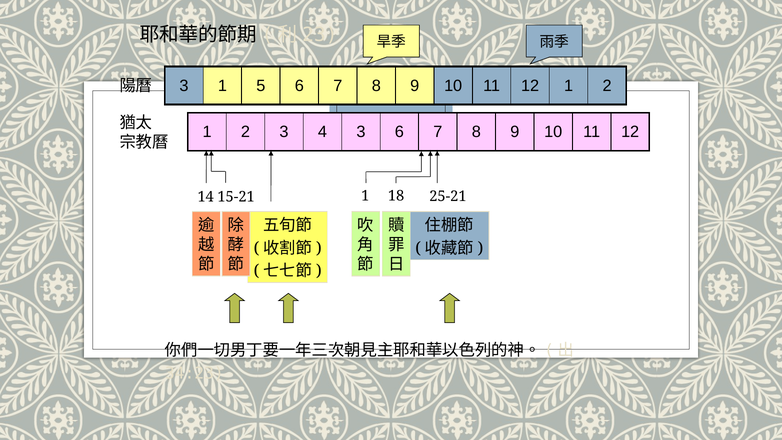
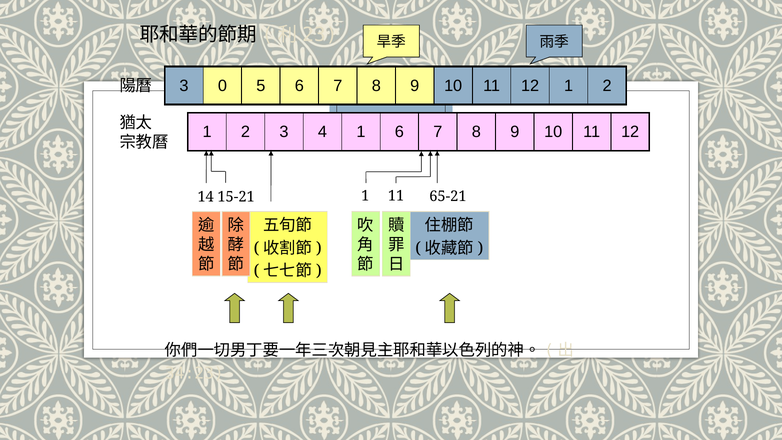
3 1: 1 -> 0 (222, 86)
4 3: 3 -> 1 (361, 132)
15-21 18: 18 -> 11 (396, 196)
25-21: 25-21 -> 65-21 (448, 197)
